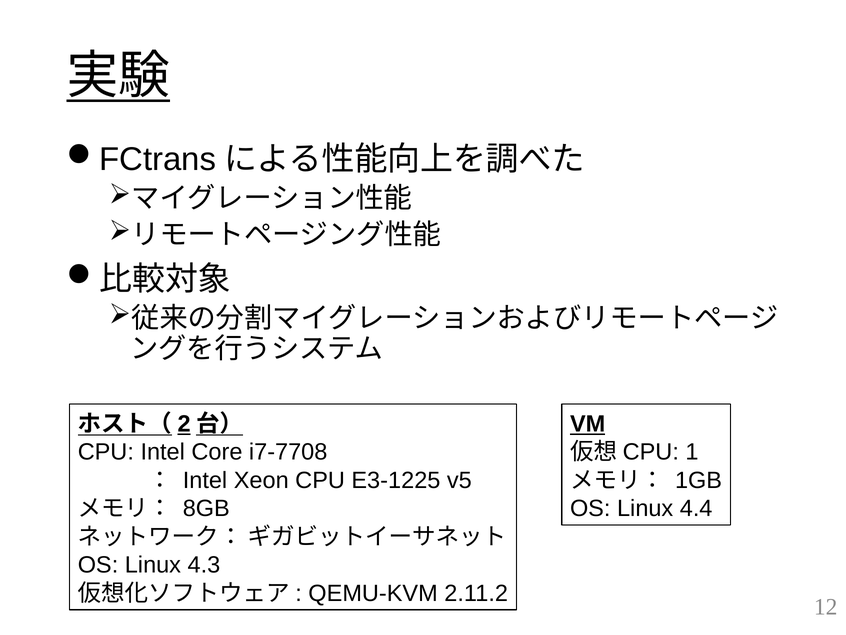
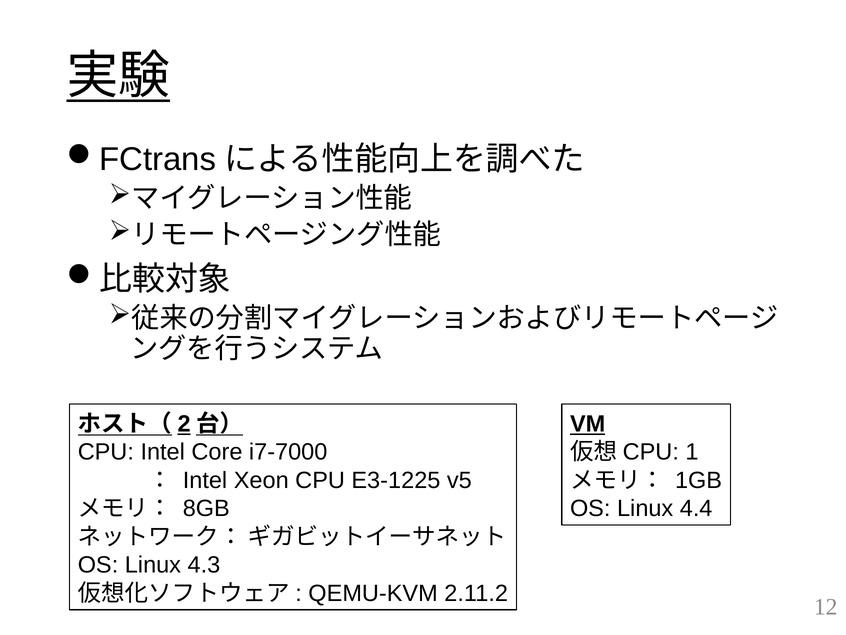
i7-7708: i7-7708 -> i7-7000 (288, 452)
